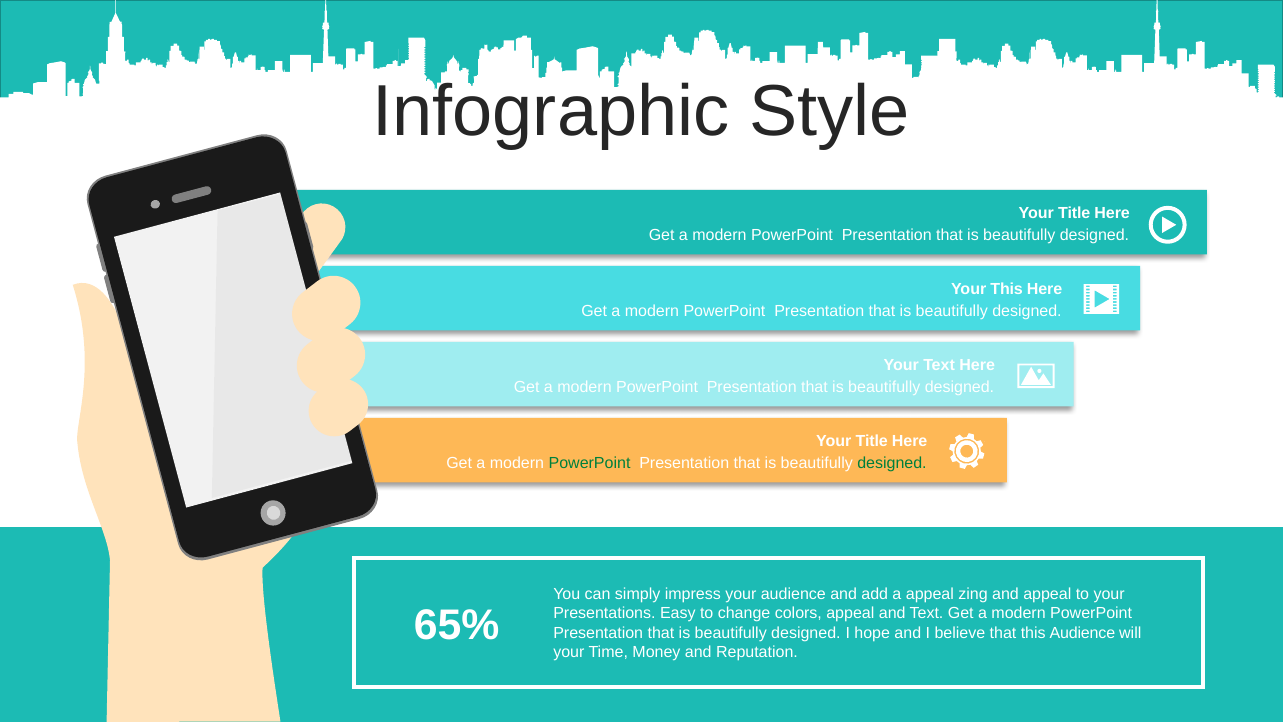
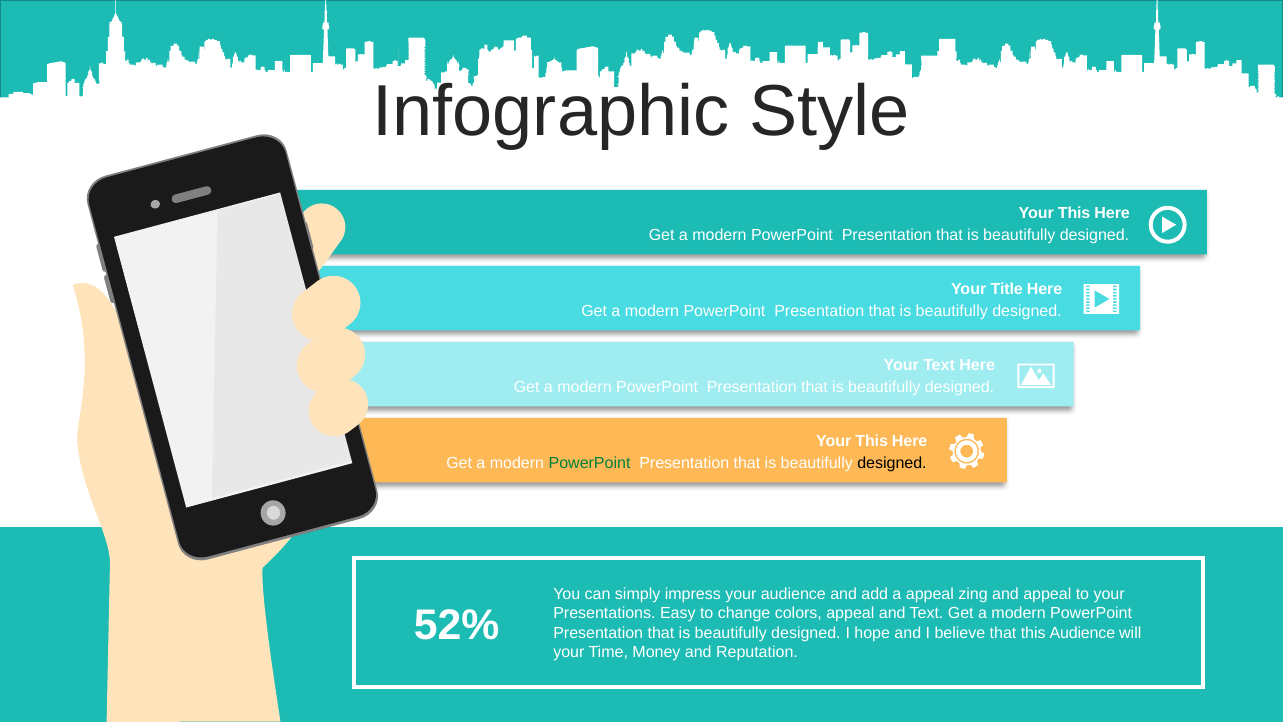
Title: Title -> This (1074, 213)
Your This: This -> Title (1007, 289)
Title: Title -> This (872, 441)
designed colour: green -> black (892, 463)
65%: 65% -> 52% (457, 625)
